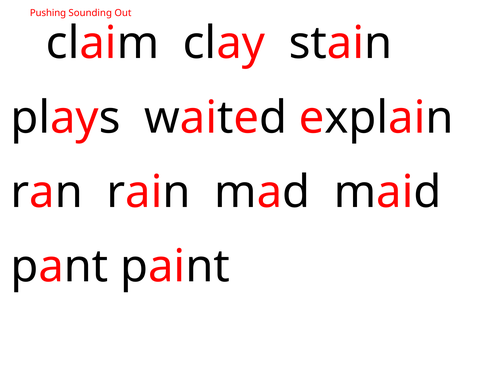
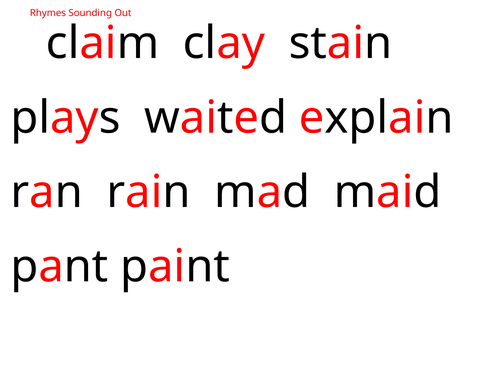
Pushing: Pushing -> Rhymes (48, 13)
